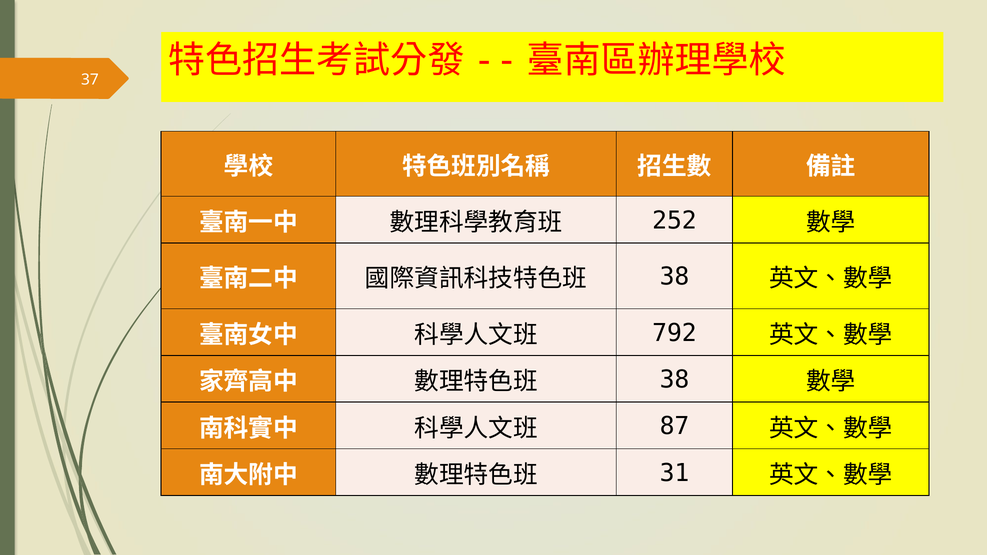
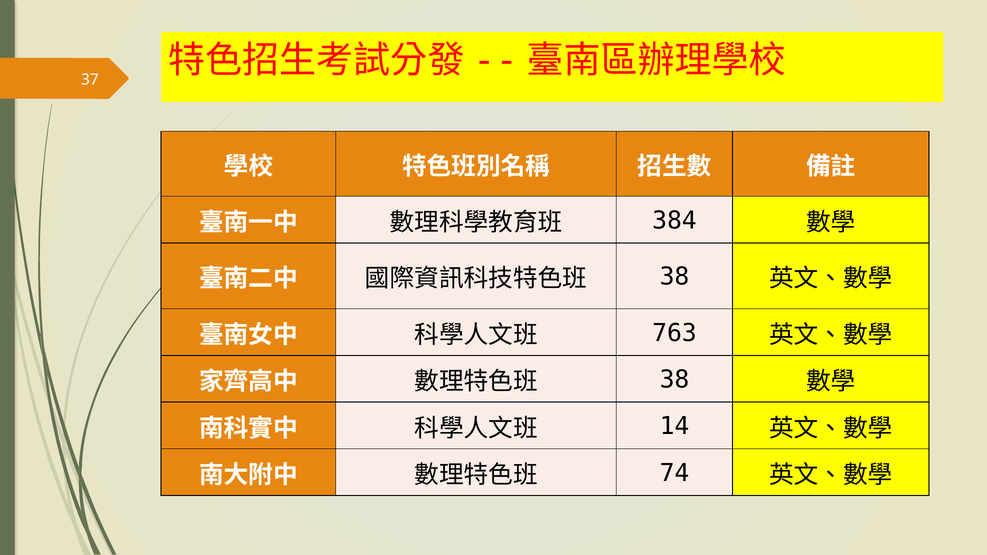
252: 252 -> 384 (674, 221)
792: 792 -> 763 (674, 333)
87: 87 -> 14 (675, 426)
31: 31 -> 74 (675, 473)
